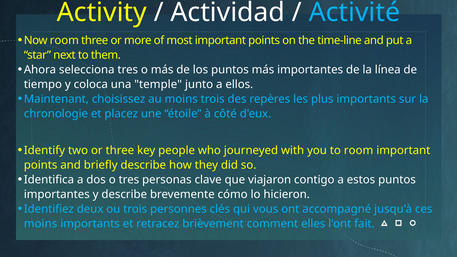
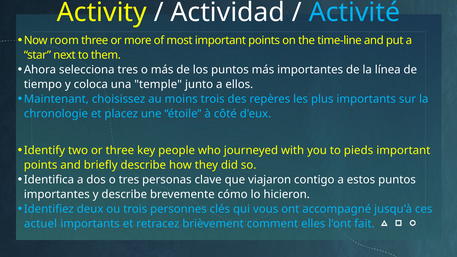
to room: room -> pieds (359, 150)
moins: moins -> actuel (41, 224)
